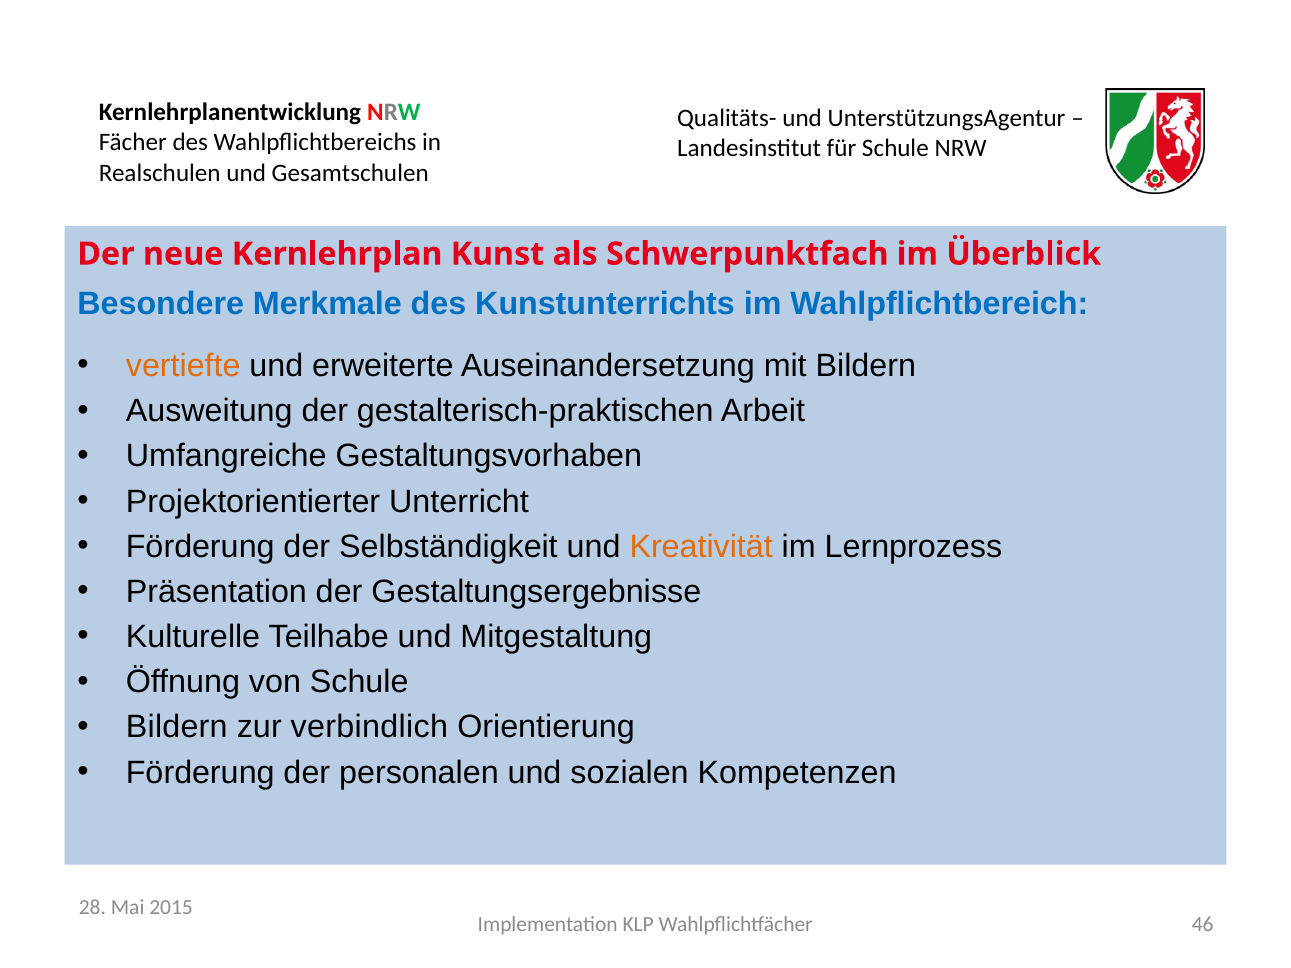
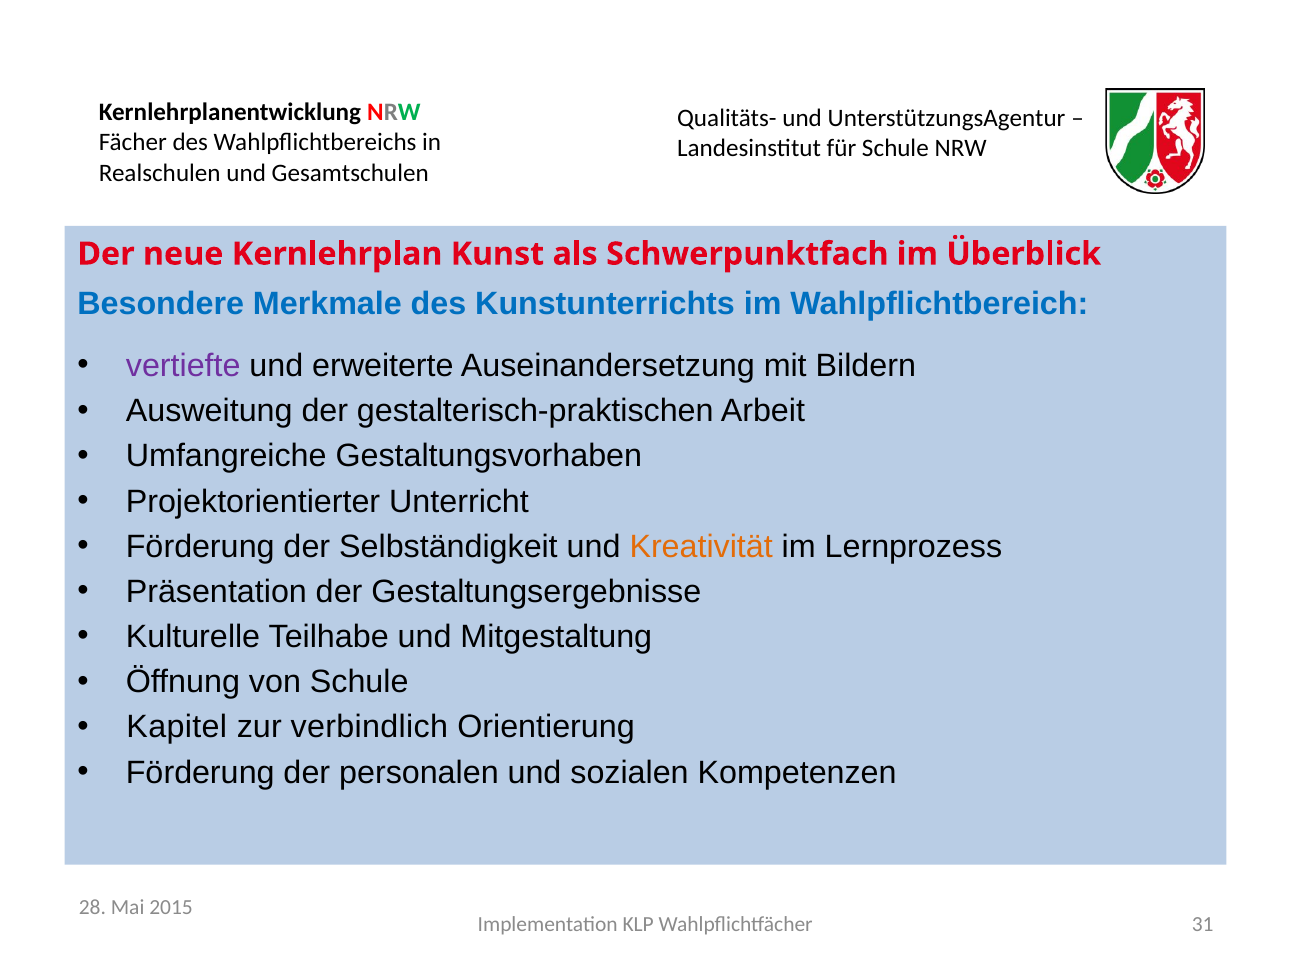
vertiefte colour: orange -> purple (183, 366)
Bildern: Bildern -> Kapitel (177, 728)
46: 46 -> 31 (1203, 924)
